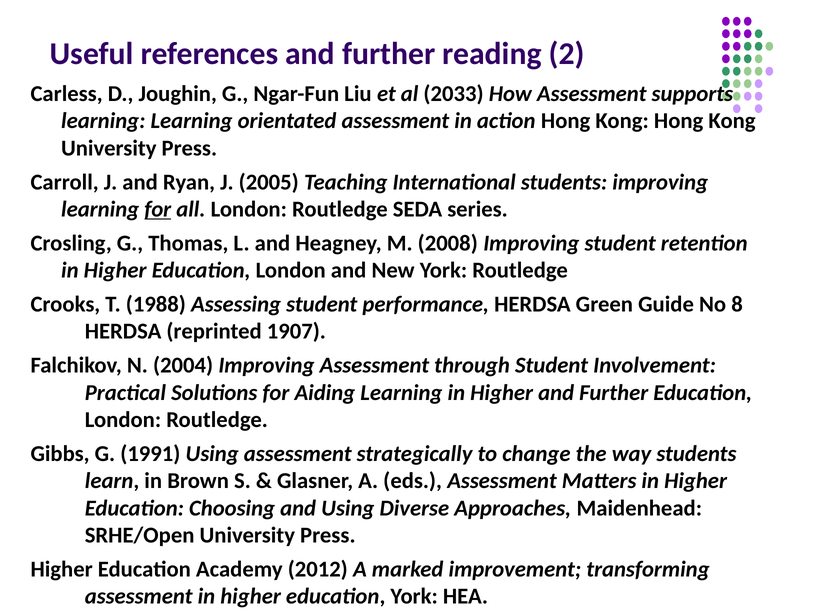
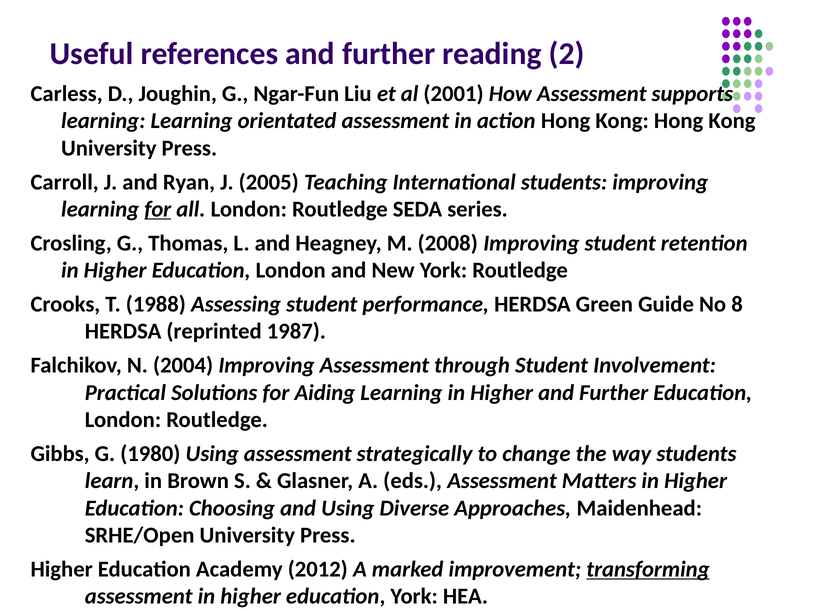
2033: 2033 -> 2001 (454, 94)
1907: 1907 -> 1987 (296, 332)
1991: 1991 -> 1980 (150, 454)
transforming underline: none -> present (648, 569)
